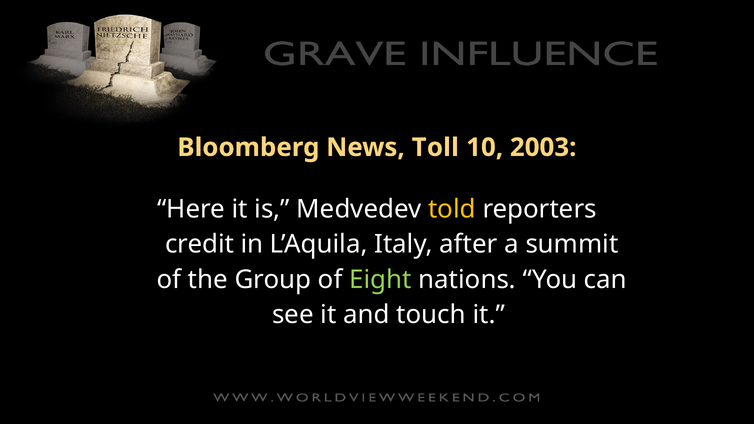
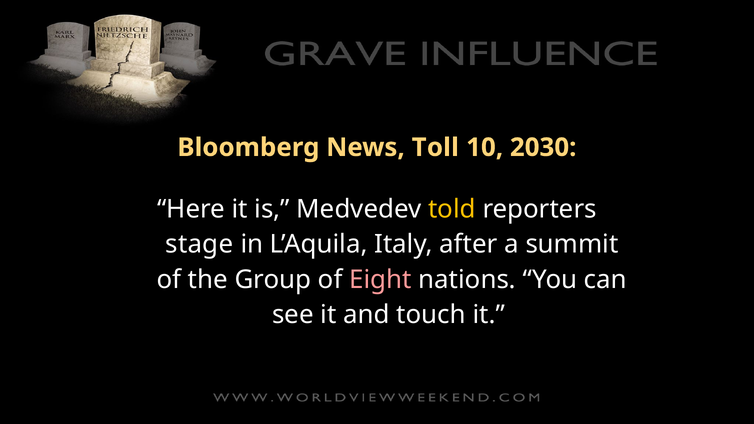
2003: 2003 -> 2030 (543, 147)
credit: credit -> stage (199, 244)
Eight colour: light green -> pink (380, 280)
